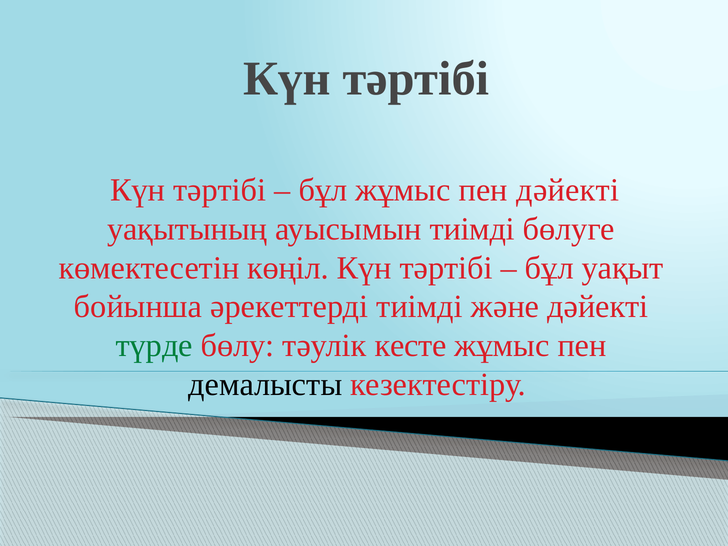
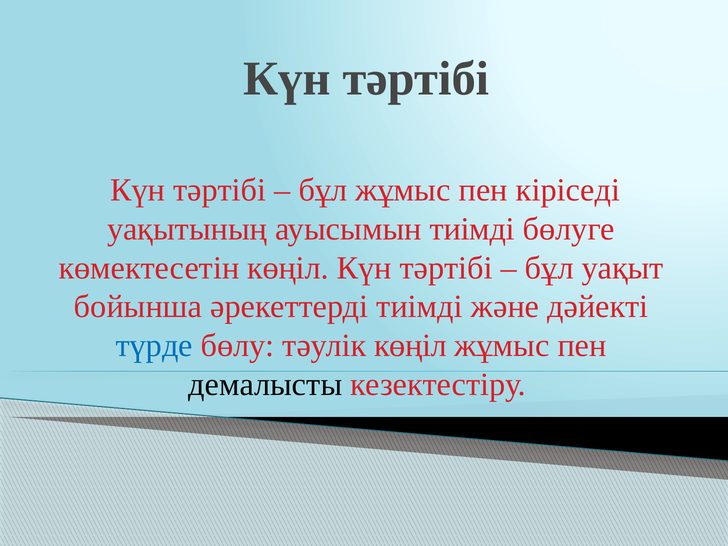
пен дәйекті: дәйекті -> кіріседі (568, 190)
түрде colour: green -> blue (154, 346)
тәулік кесте: кесте -> көңіл (411, 346)
